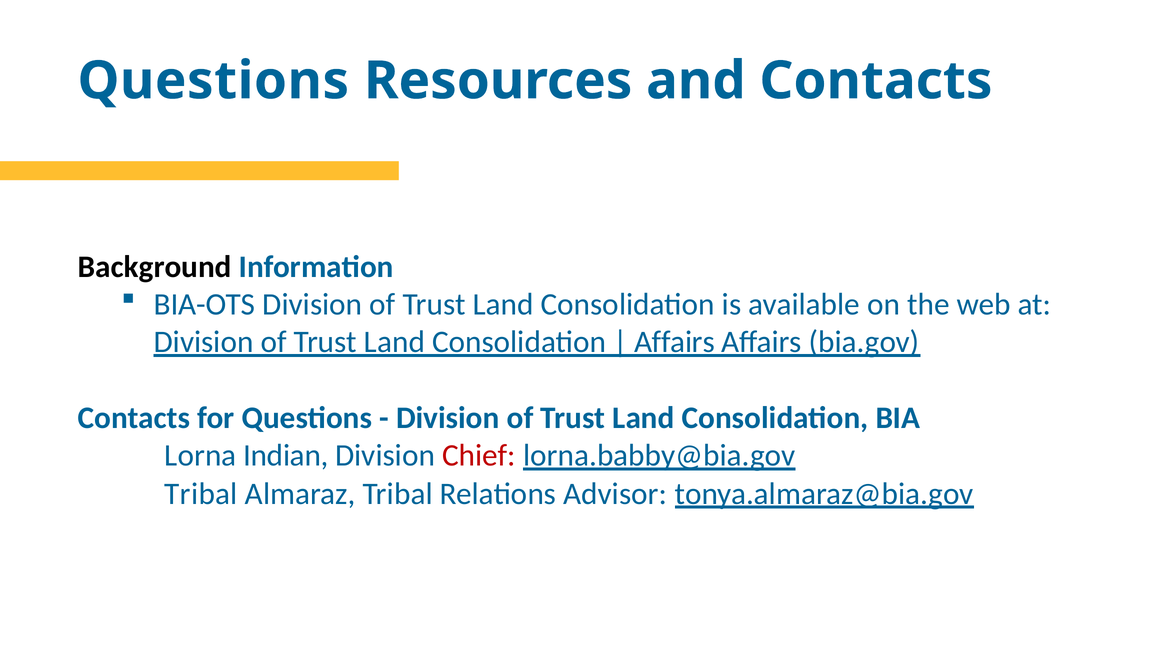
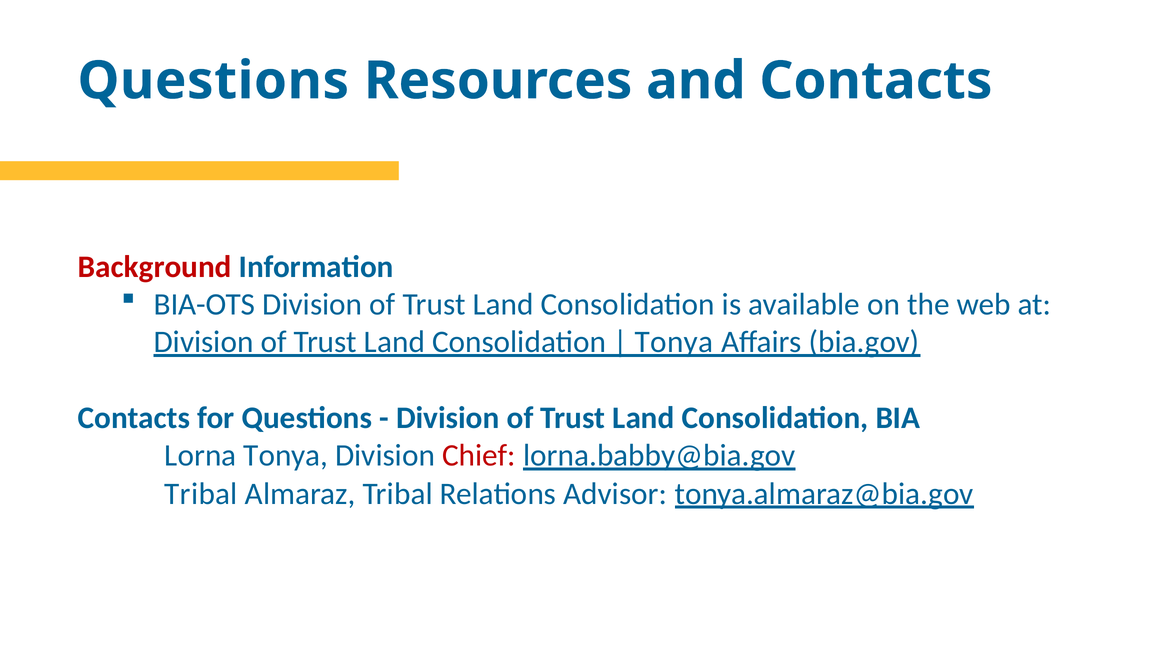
Background colour: black -> red (155, 267)
Affairs: Affairs -> Tonya (674, 342)
Lorna Indian: Indian -> Tonya (286, 455)
